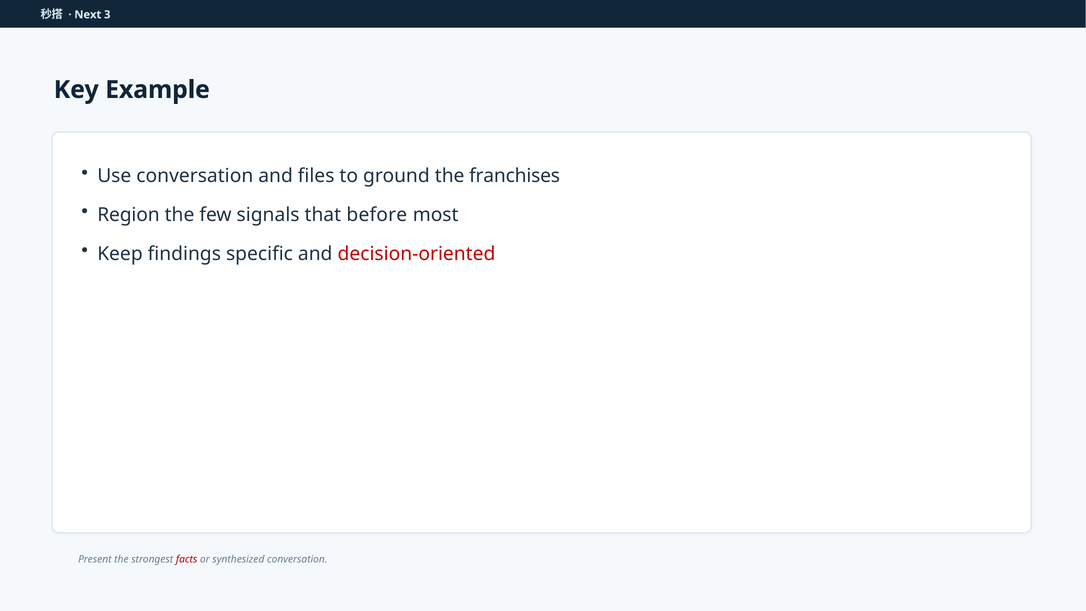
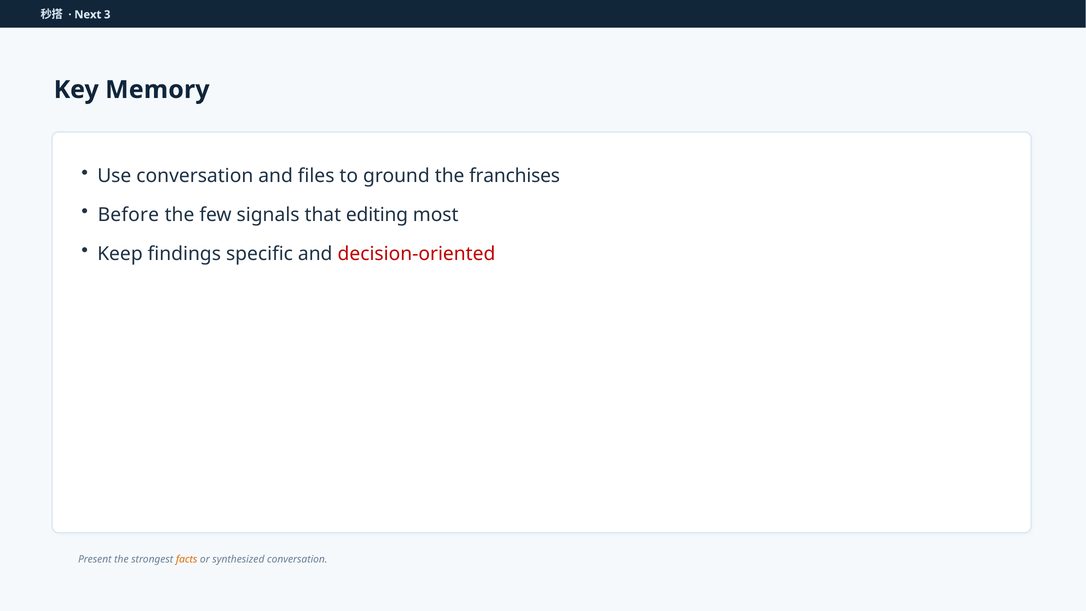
Example: Example -> Memory (157, 90)
Region: Region -> Before (128, 215)
before: before -> editing (377, 215)
facts colour: red -> orange (187, 559)
